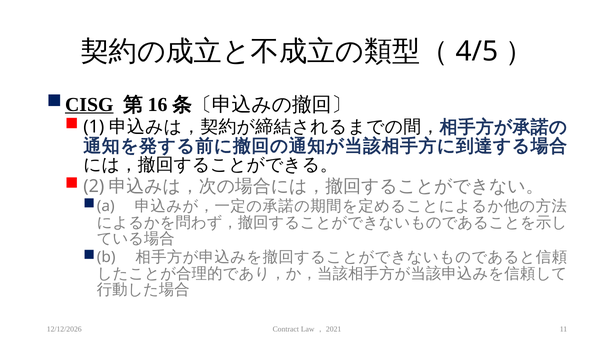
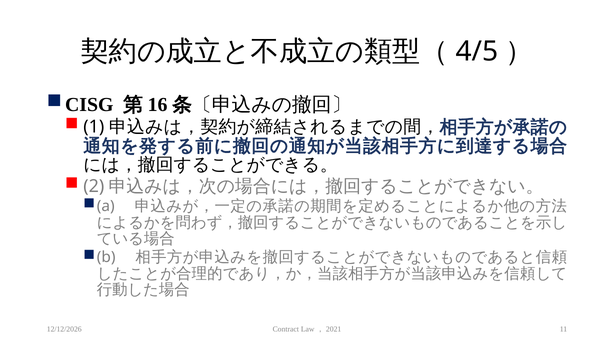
CISG underline: present -> none (89, 105)
